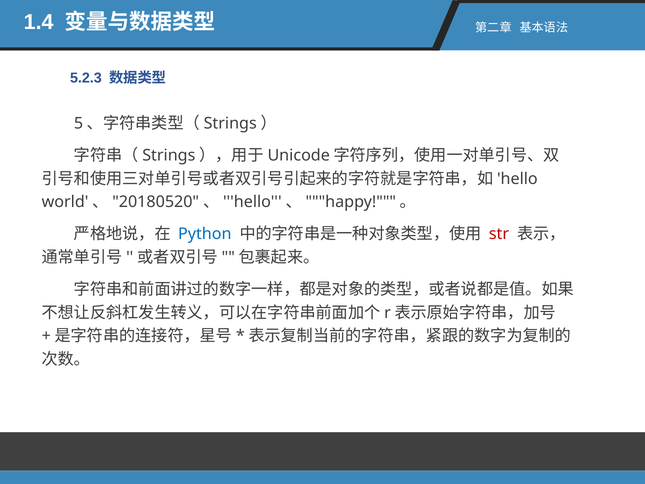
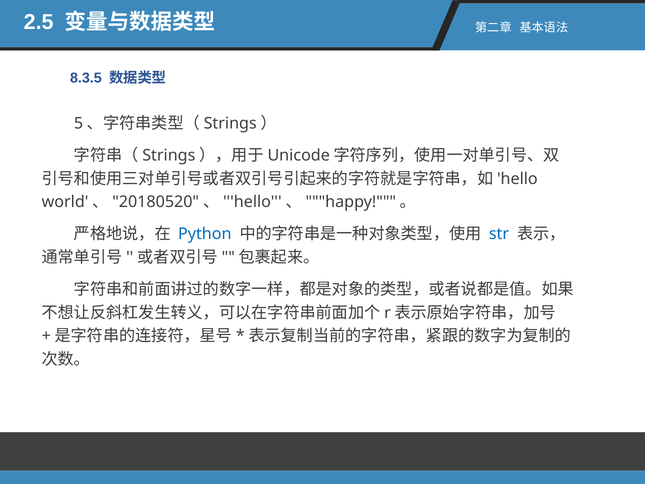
1.4: 1.4 -> 2.5 (39, 22)
5.2.3: 5.2.3 -> 8.3.5 (86, 78)
str colour: red -> blue (499, 234)
